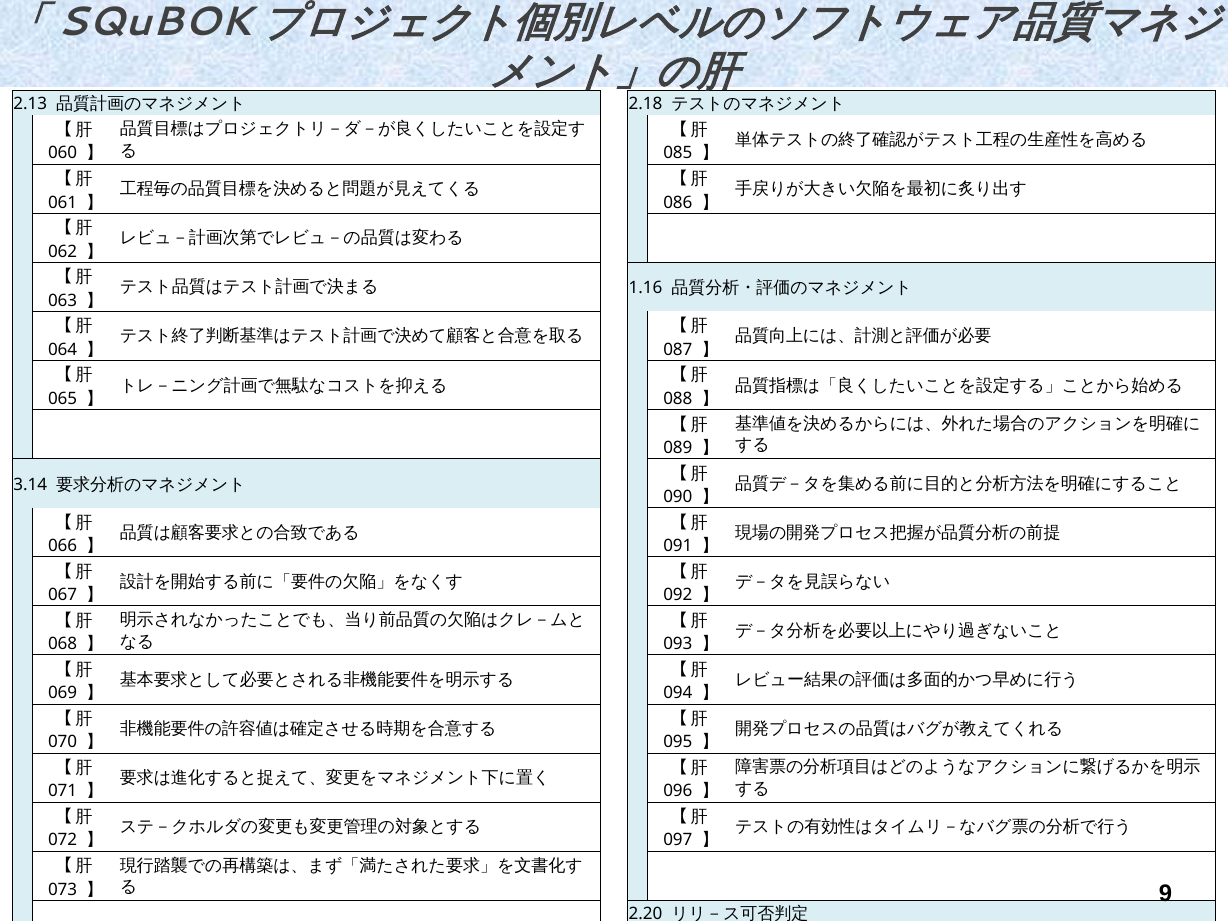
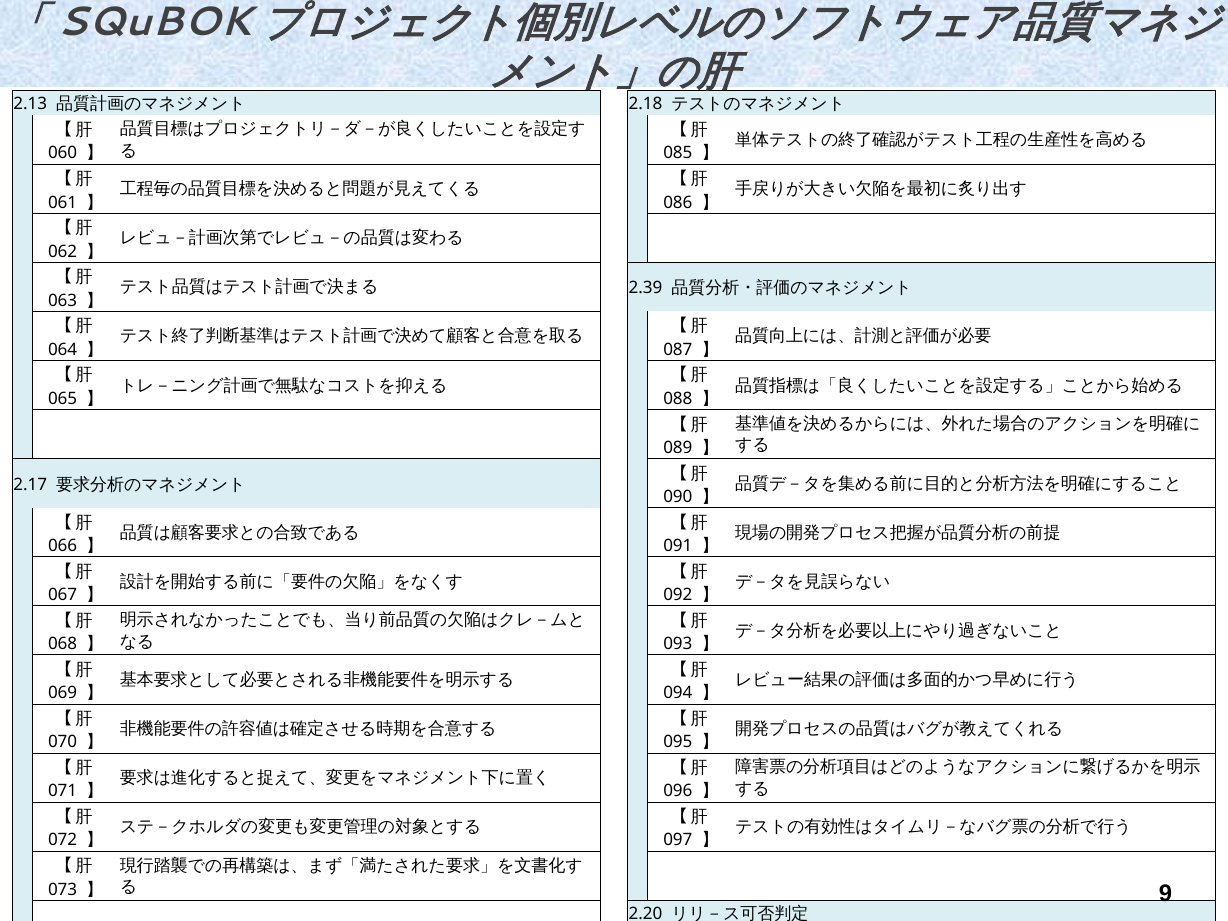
1.16: 1.16 -> 2.39 (646, 288)
3.14: 3.14 -> 2.17 (30, 484)
